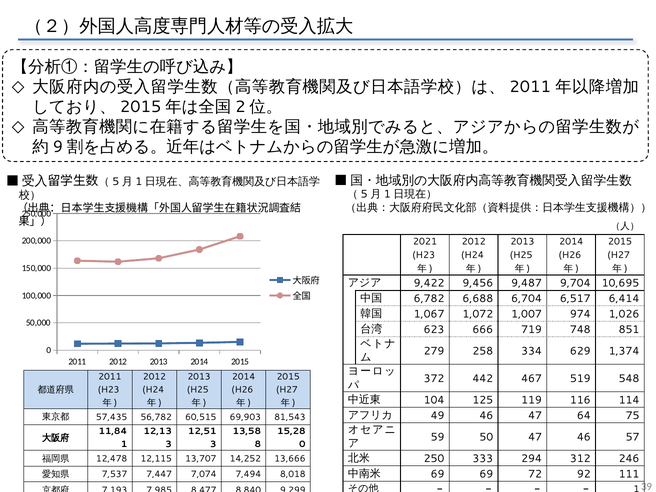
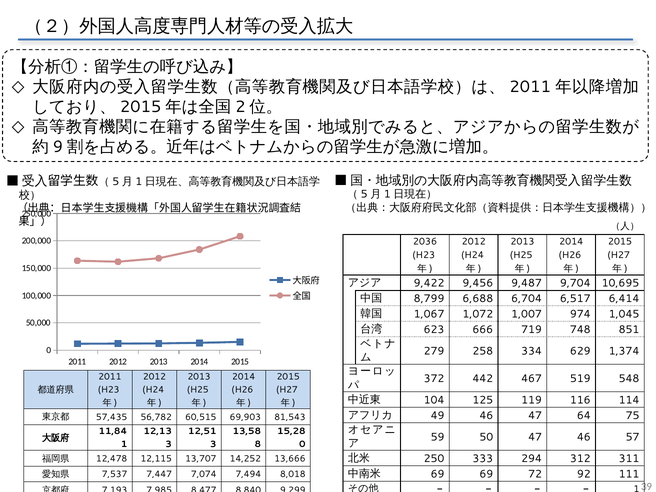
2021: 2021 -> 2036 (425, 242)
6,782: 6,782 -> 8,799 (429, 299)
1,026: 1,026 -> 1,045 (624, 314)
246: 246 -> 311 (629, 459)
